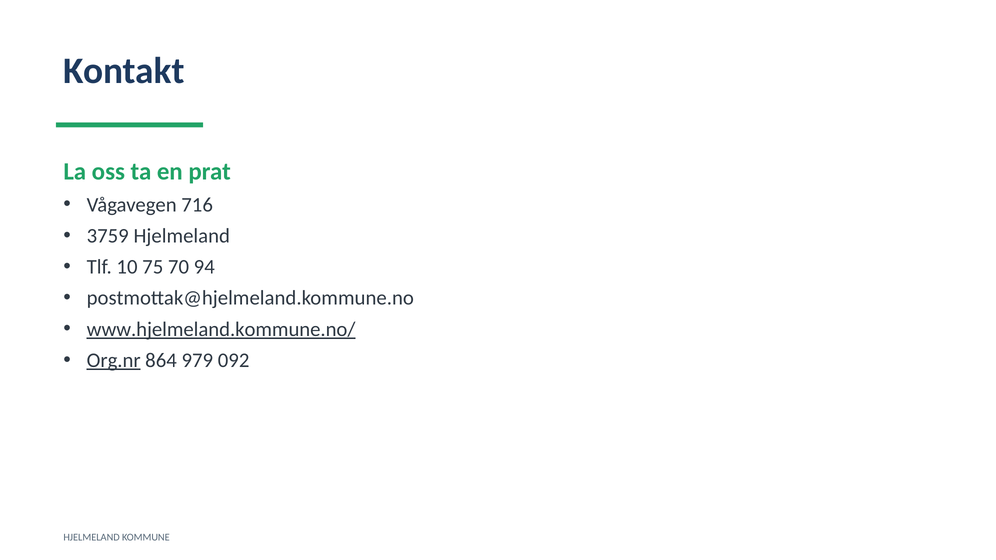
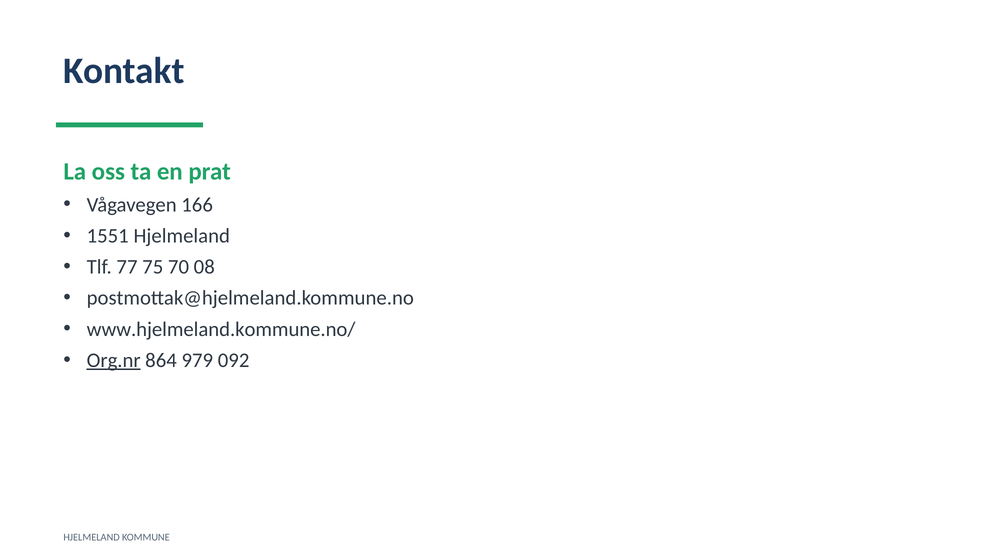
716: 716 -> 166 (197, 205)
3759: 3759 -> 1551 (108, 236)
10: 10 -> 77 (127, 267)
94: 94 -> 08 (204, 267)
www.hjelmeland.kommune.no/ underline: present -> none (221, 329)
